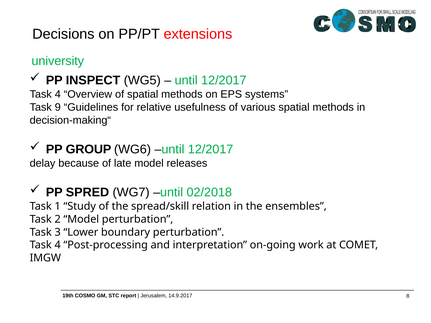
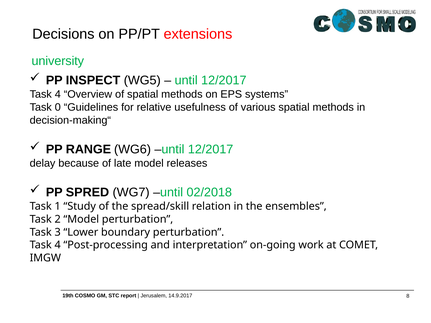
9: 9 -> 0 (58, 107)
GROUP: GROUP -> RANGE (88, 149)
